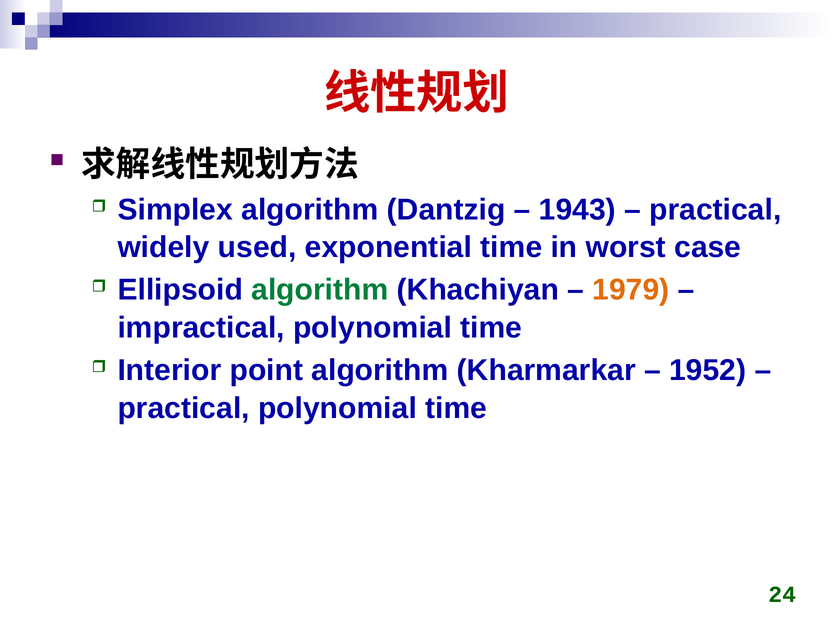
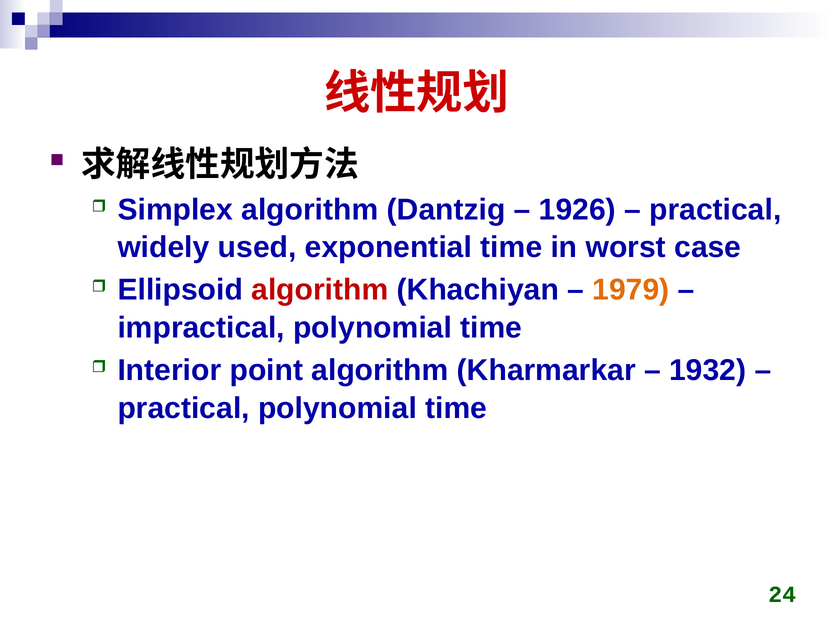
1943: 1943 -> 1926 (577, 210)
algorithm colour: green -> red (320, 290)
1952: 1952 -> 1932 (708, 370)
